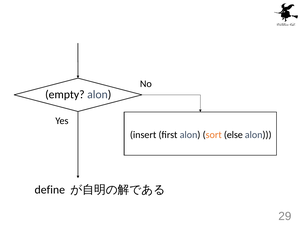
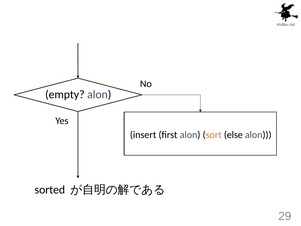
define: define -> sorted (50, 189)
